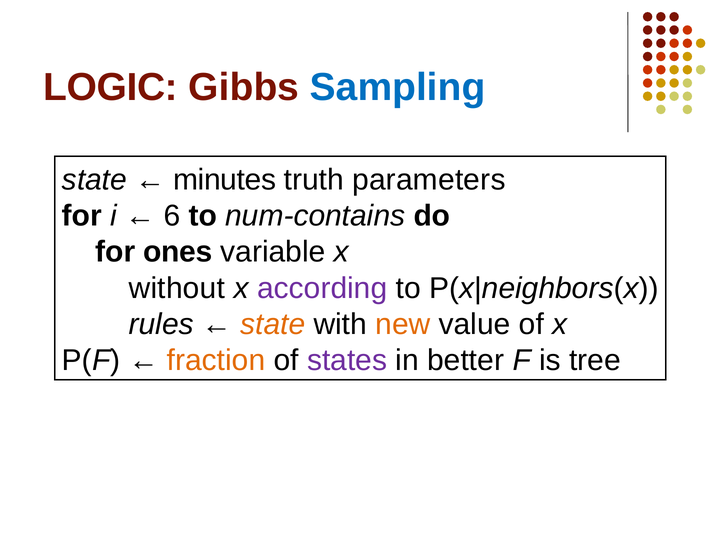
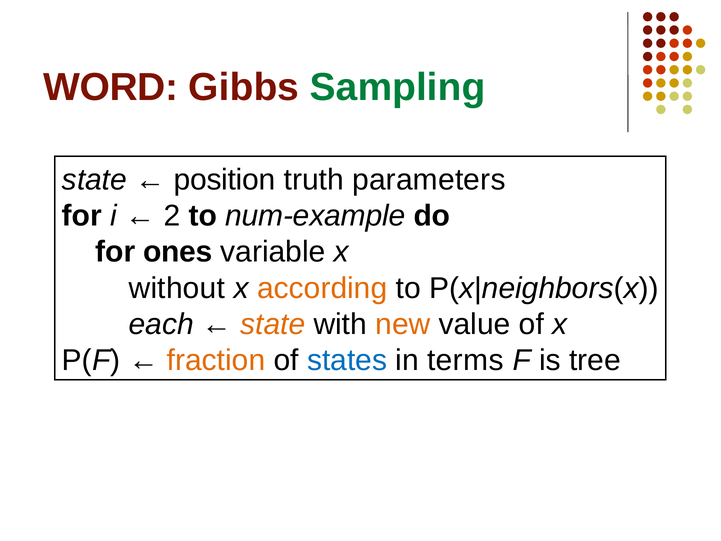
LOGIC: LOGIC -> WORD (111, 87)
Sampling colour: blue -> green (398, 87)
minutes: minutes -> position (225, 180)
6: 6 -> 2 (172, 216)
num-contains: num-contains -> num-example (315, 216)
according colour: purple -> orange (322, 288)
rules: rules -> each (161, 324)
states colour: purple -> blue (347, 360)
better: better -> terms (465, 360)
